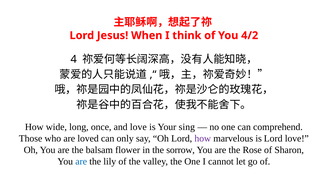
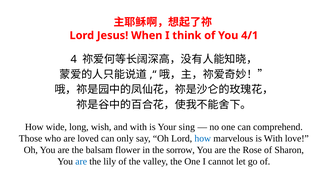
4/2: 4/2 -> 4/1 (250, 36)
once: once -> wish (101, 127)
and love: love -> with (138, 127)
how colour: purple -> blue (203, 139)
is Lord: Lord -> With (273, 139)
